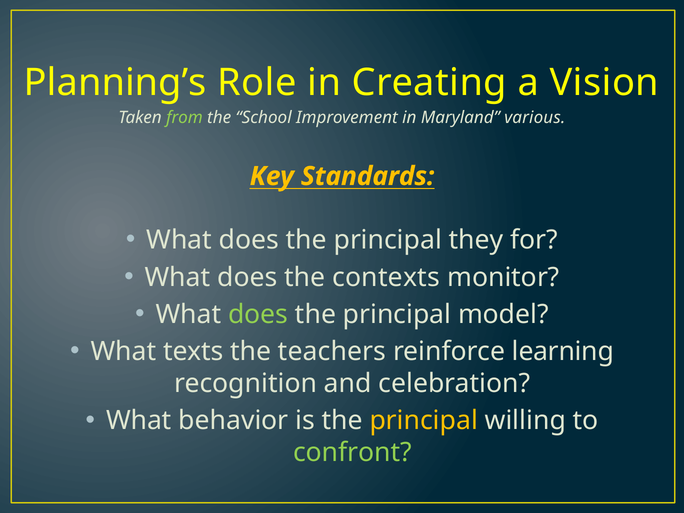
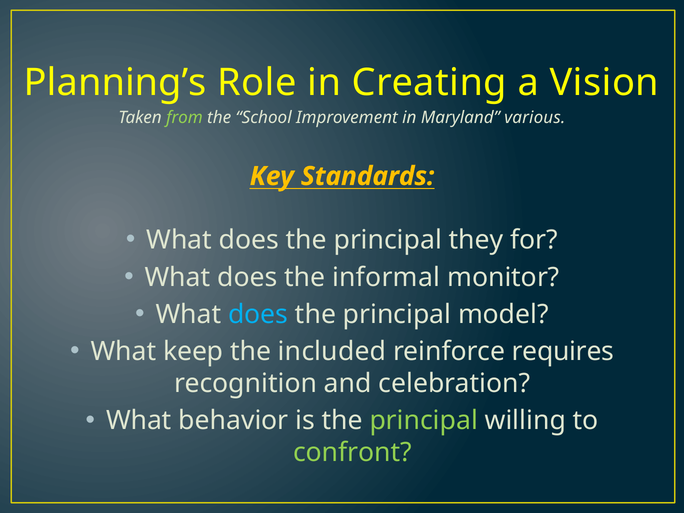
contexts: contexts -> informal (386, 277)
does colour: light green -> light blue (258, 314)
texts: texts -> keep (193, 352)
teachers: teachers -> included (332, 352)
learning: learning -> requires (563, 352)
principal colour: yellow -> light green (424, 421)
